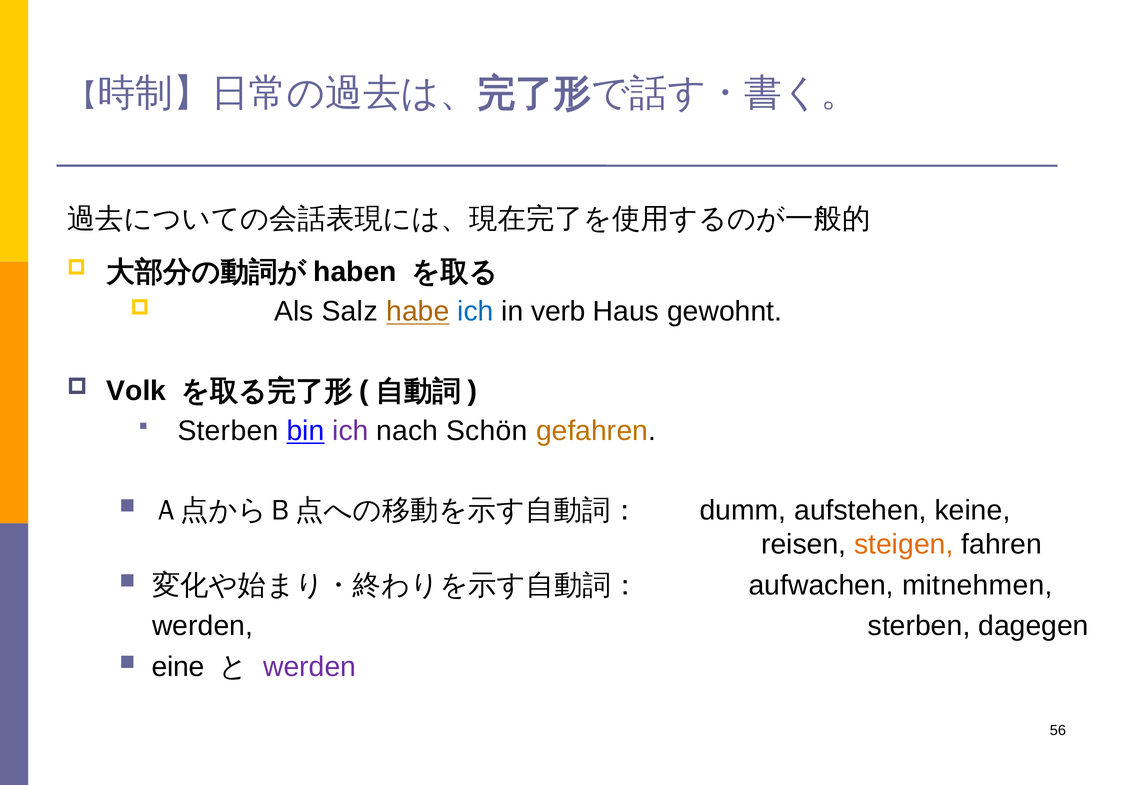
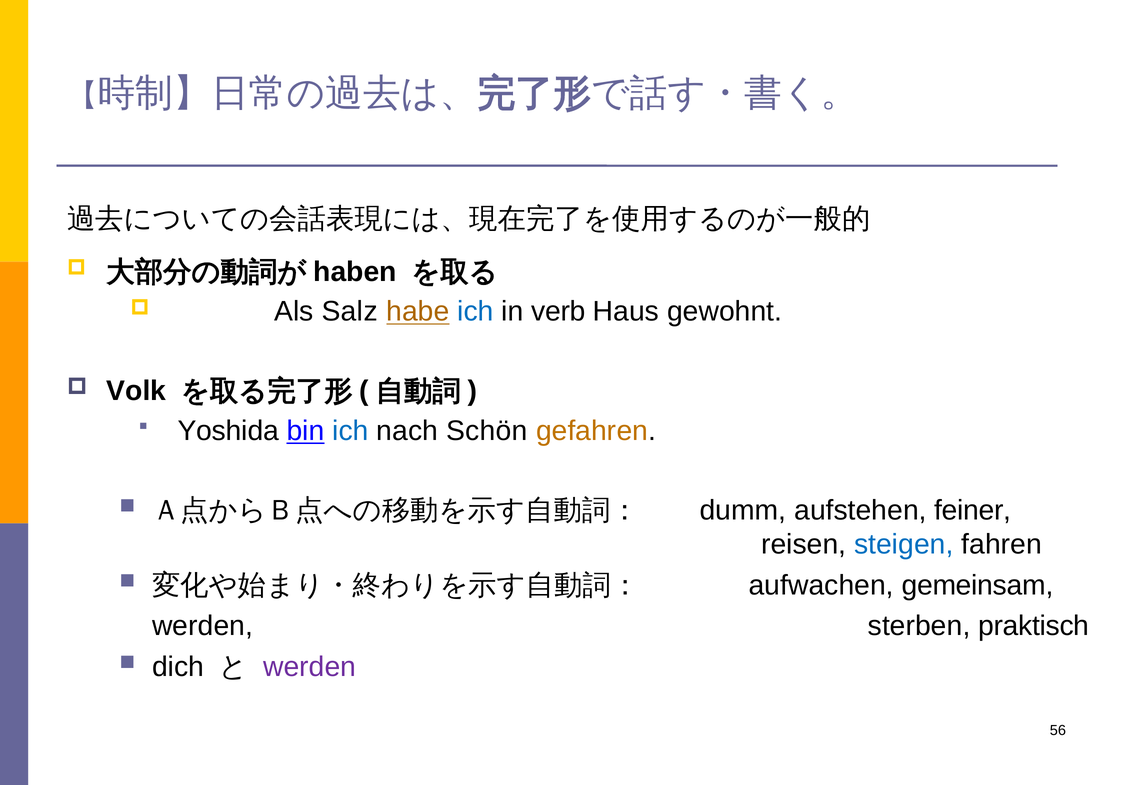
Sterben: Sterben -> Yoshida (228, 430)
ich colour: purple -> blue (350, 430)
keine: keine -> feiner (973, 510)
steigen colour: orange -> blue (904, 544)
mitnehmen: mitnehmen -> gemeinsam (978, 585)
dagegen: dagegen -> praktisch (1034, 625)
eine: eine -> dich (178, 666)
